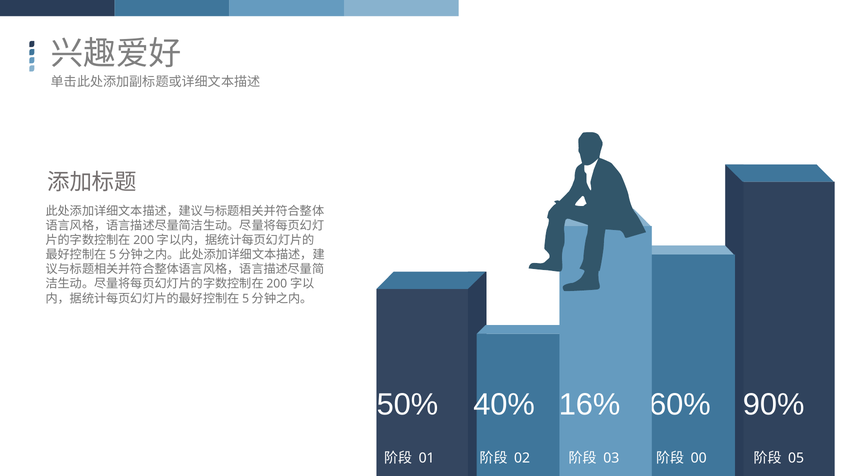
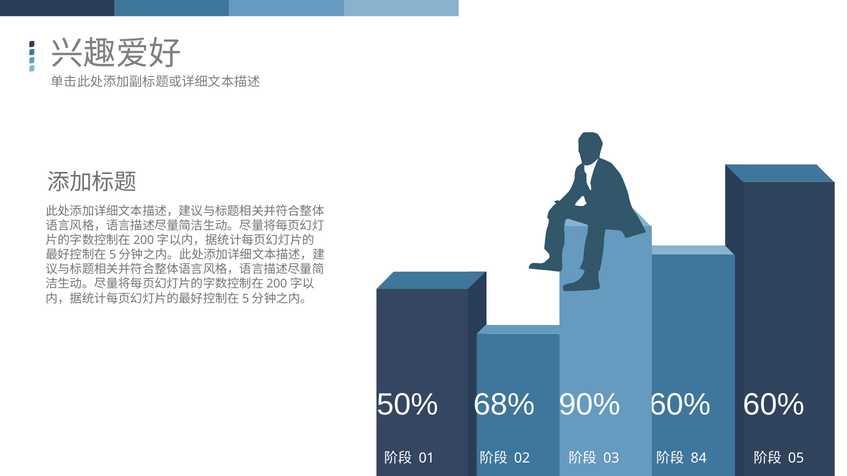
40%: 40% -> 68% (504, 405)
16%: 16% -> 90% (590, 405)
90%: 90% -> 60% (774, 405)
00: 00 -> 84 (699, 458)
